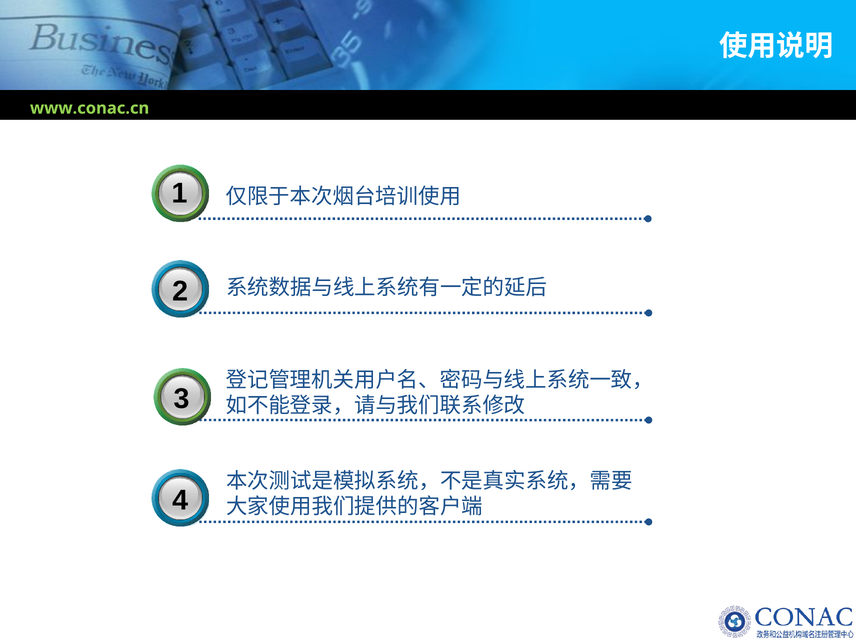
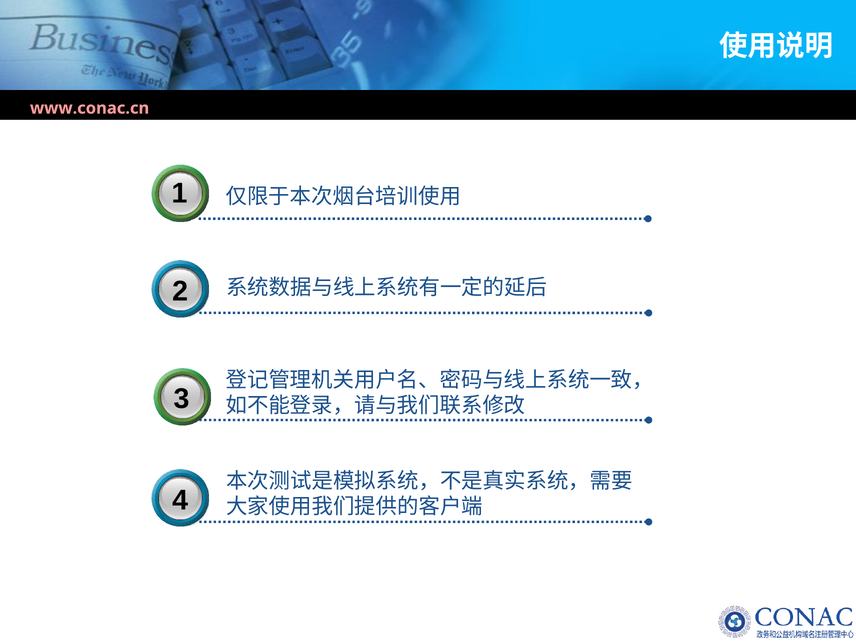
www.conac.cn colour: light green -> pink (90, 108)
